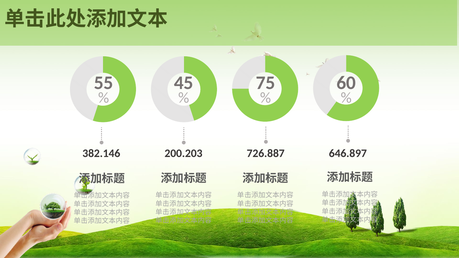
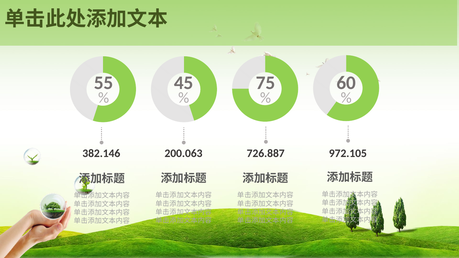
200.203: 200.203 -> 200.063 (184, 153)
646.897: 646.897 -> 972.105 (348, 153)
